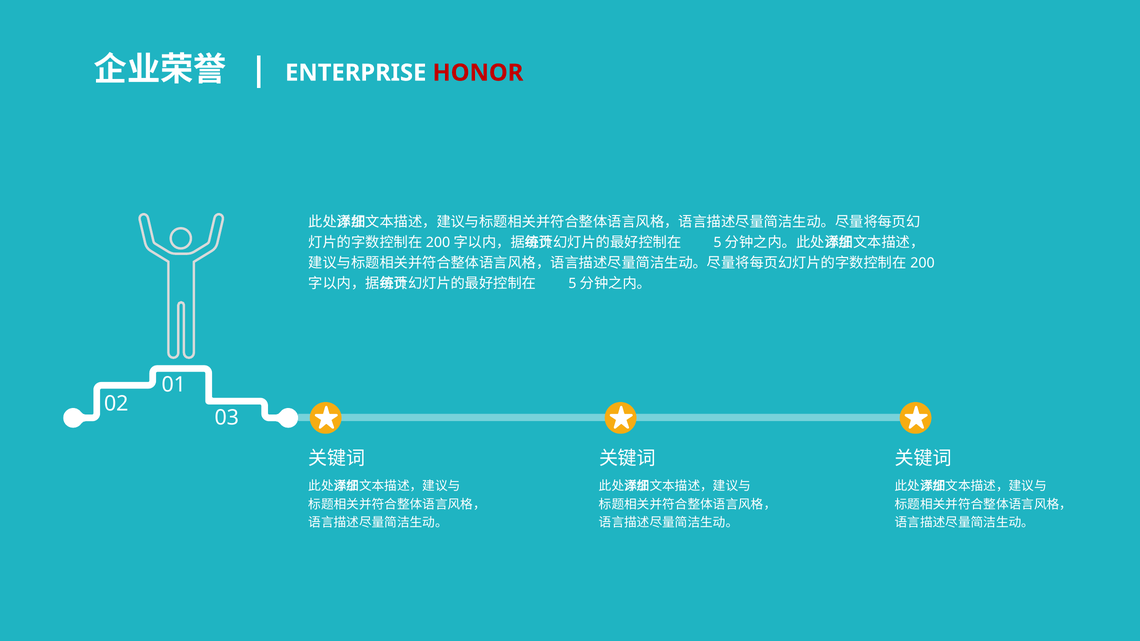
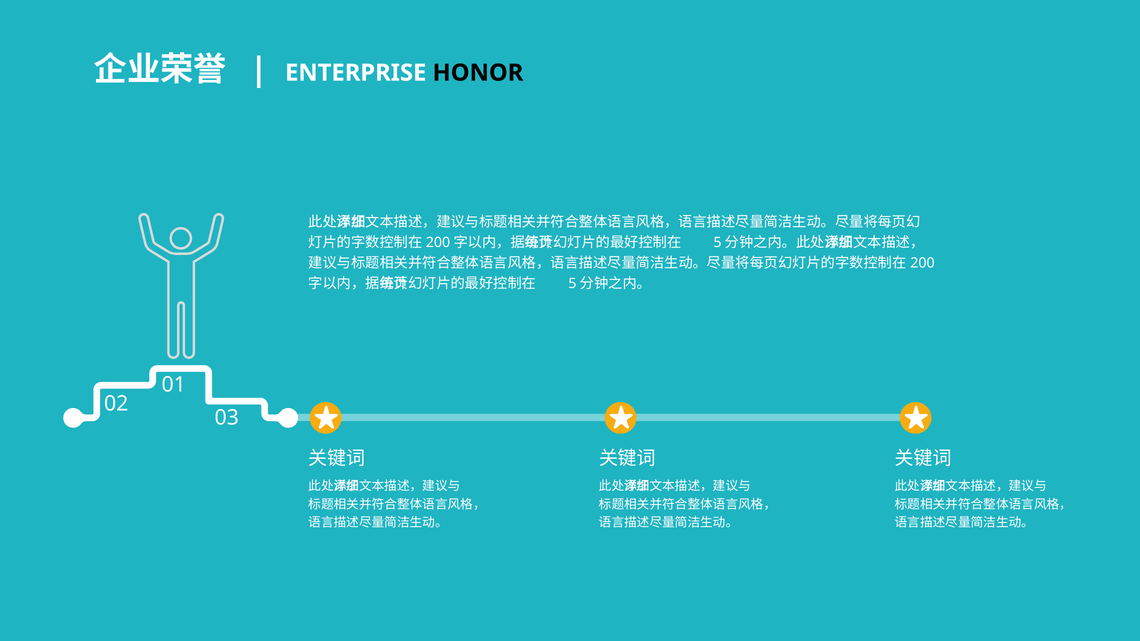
HONOR colour: red -> black (478, 73)
